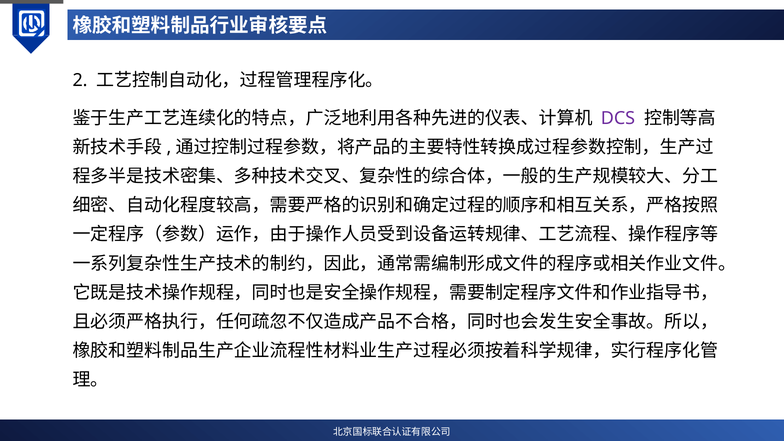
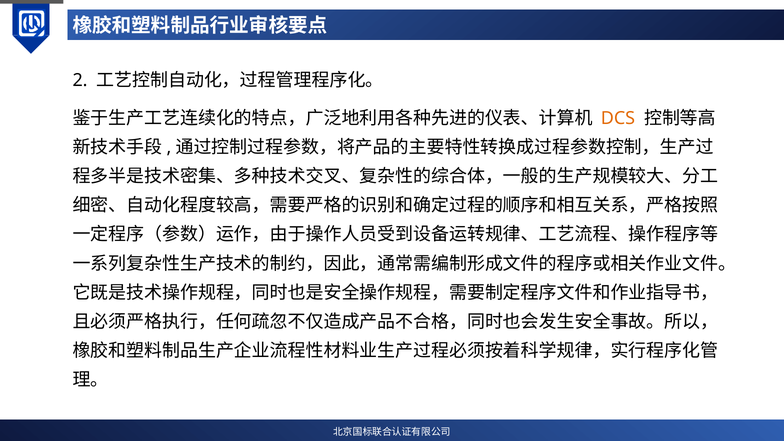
DCS colour: purple -> orange (618, 118)
